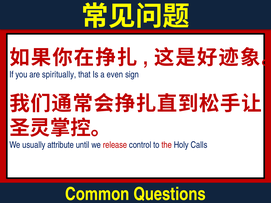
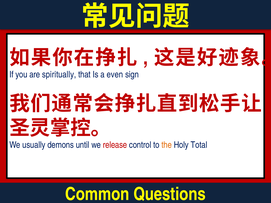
attribute: attribute -> demons (61, 145)
the colour: red -> orange (167, 145)
Calls: Calls -> Total (199, 145)
